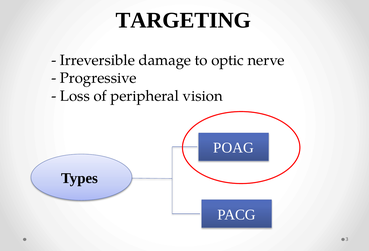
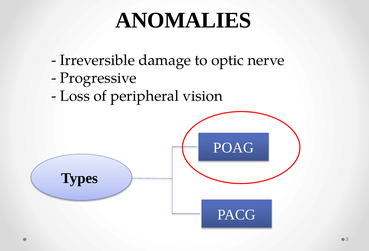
TARGETING: TARGETING -> ANOMALIES (183, 20)
